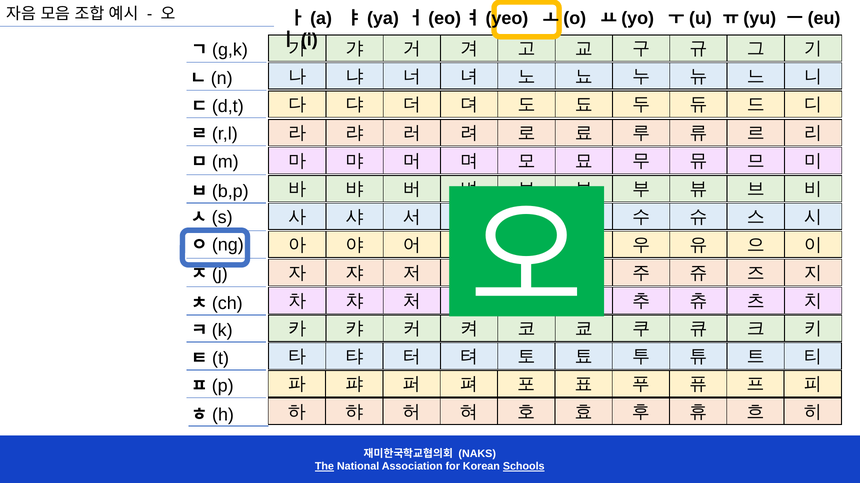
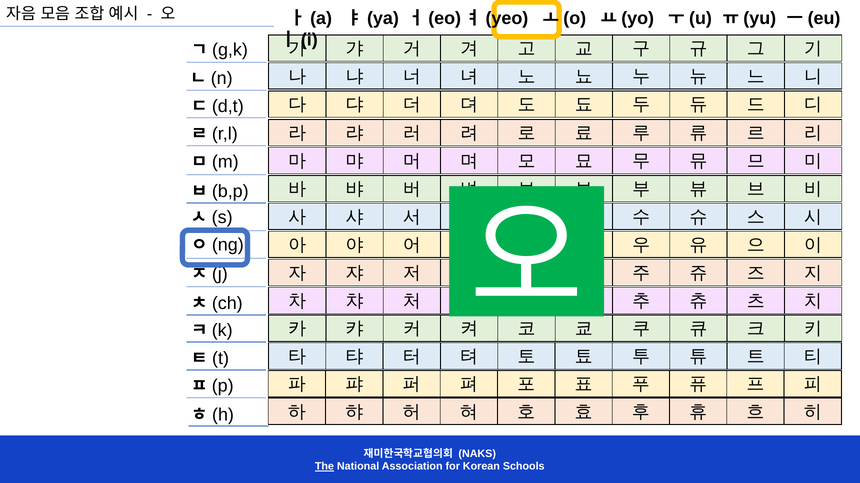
Schools underline: present -> none (524, 467)
